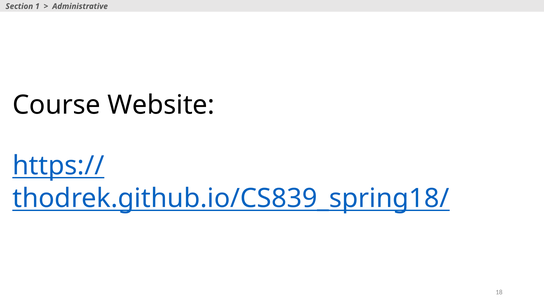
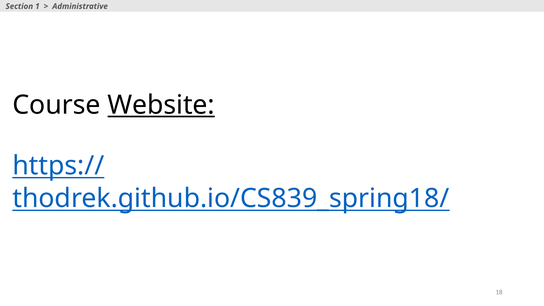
Website underline: none -> present (161, 105)
